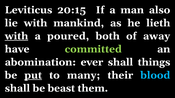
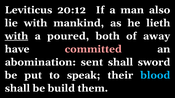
20:15: 20:15 -> 20:12 (72, 10)
committed colour: light green -> pink (93, 49)
ever: ever -> sent (92, 62)
things: things -> sword (154, 62)
put underline: present -> none (33, 76)
many: many -> speak (84, 76)
beast: beast -> build (61, 89)
